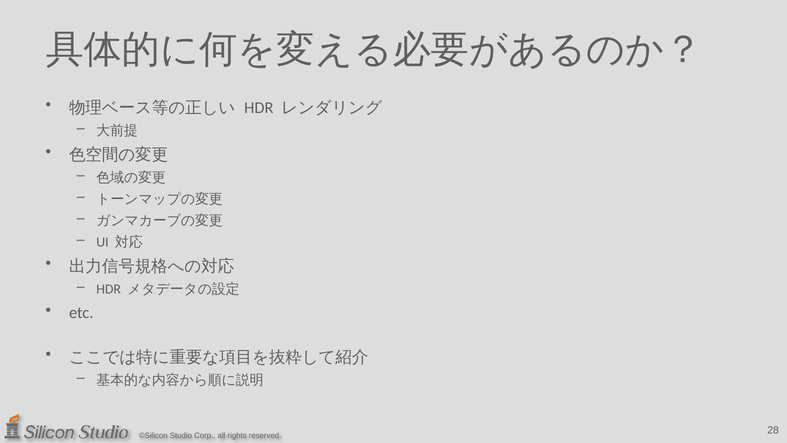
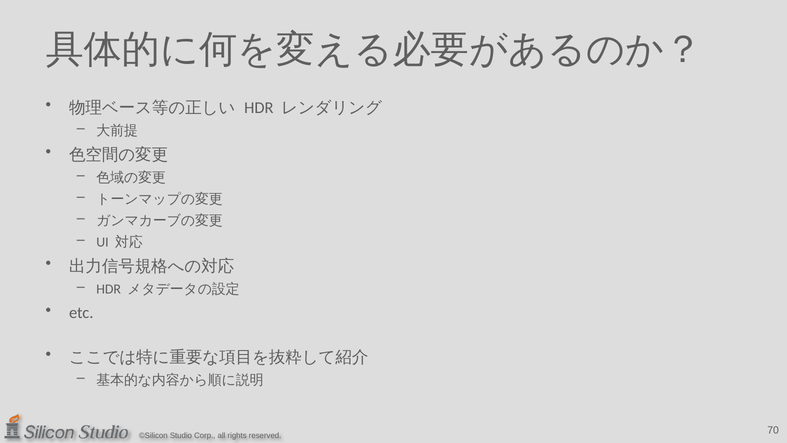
28: 28 -> 70 (773, 430)
